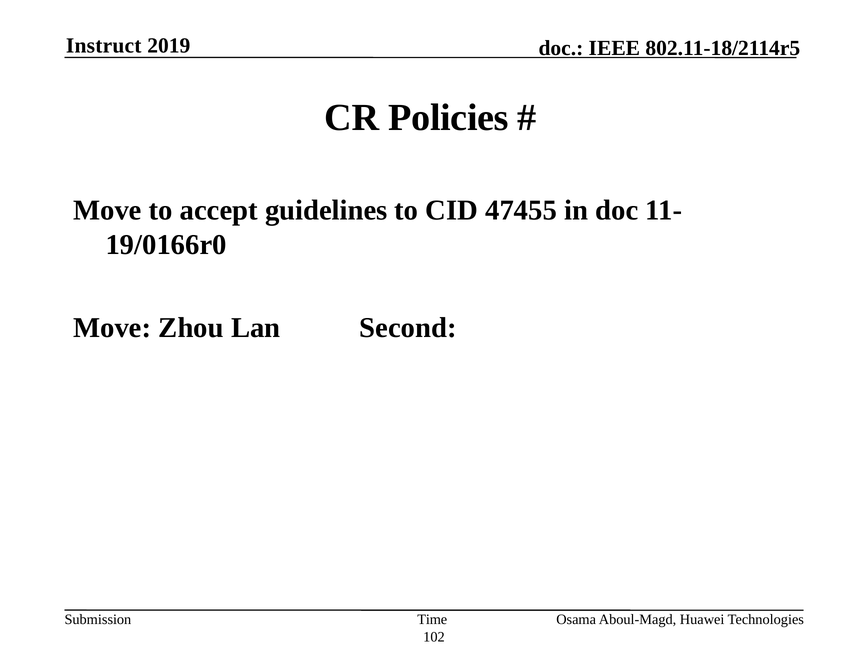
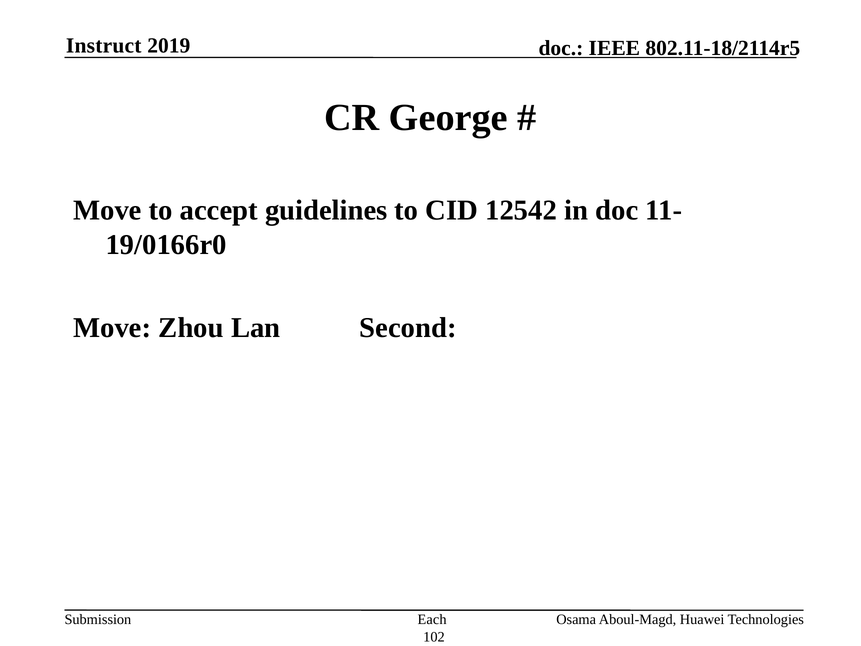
Policies: Policies -> George (448, 117)
47455: 47455 -> 12542 (521, 210)
Time: Time -> Each (432, 619)
